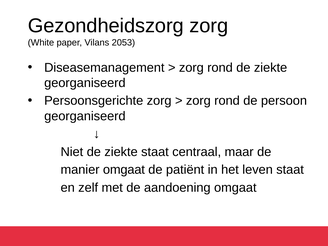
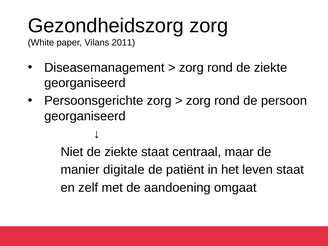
2053: 2053 -> 2011 (123, 42)
manier omgaat: omgaat -> digitale (124, 170)
